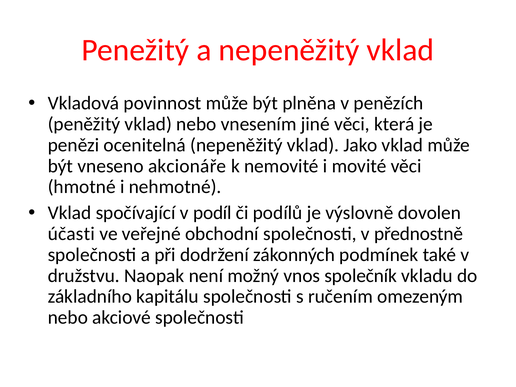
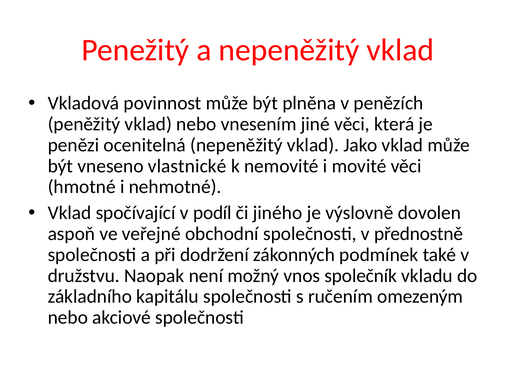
akcionáře: akcionáře -> vlastnické (187, 166)
podílů: podílů -> jiného (278, 213)
účasti: účasti -> aspoň (71, 234)
